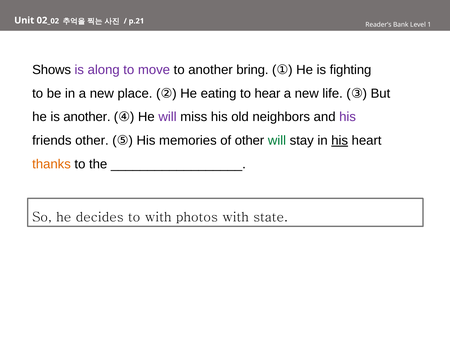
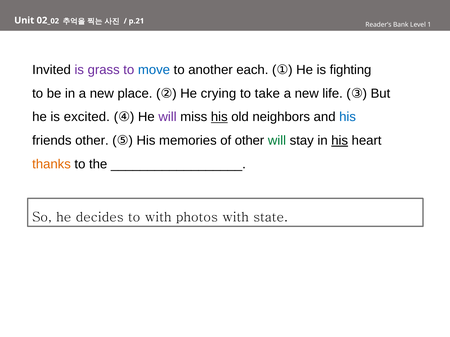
Shows: Shows -> Invited (52, 70)
along: along -> grass (104, 70)
move colour: purple -> blue (154, 70)
bring: bring -> each (252, 70)
eating: eating -> crying (218, 93)
hear: hear -> take (267, 93)
is another: another -> excited (87, 117)
his underline: none -> present (219, 117)
his colour: purple -> blue (348, 117)
